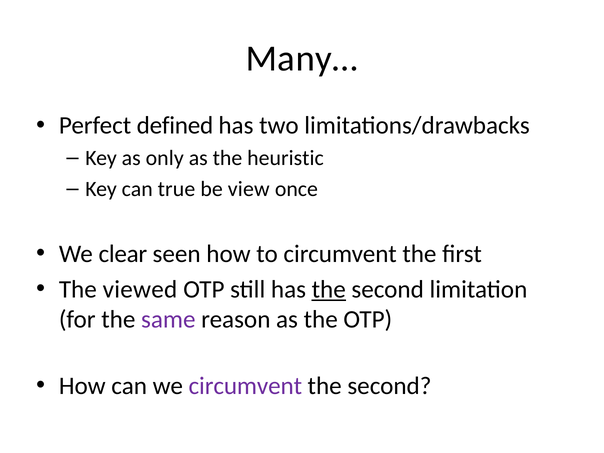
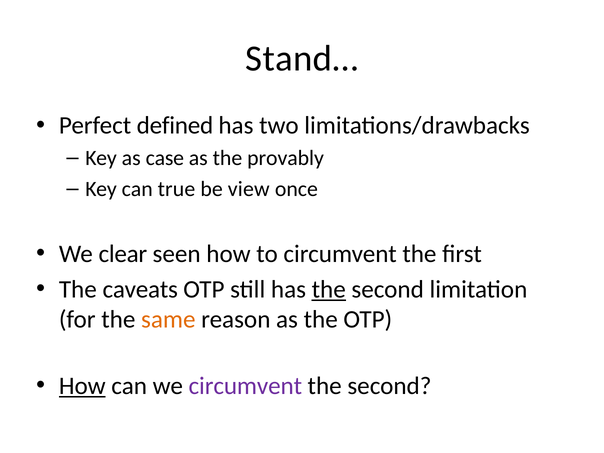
Many…: Many… -> Stand… (302, 58)
only: only -> case (165, 158)
heuristic: heuristic -> provably (286, 158)
viewed: viewed -> caveats (140, 289)
same colour: purple -> orange (168, 320)
How underline: none -> present (82, 386)
